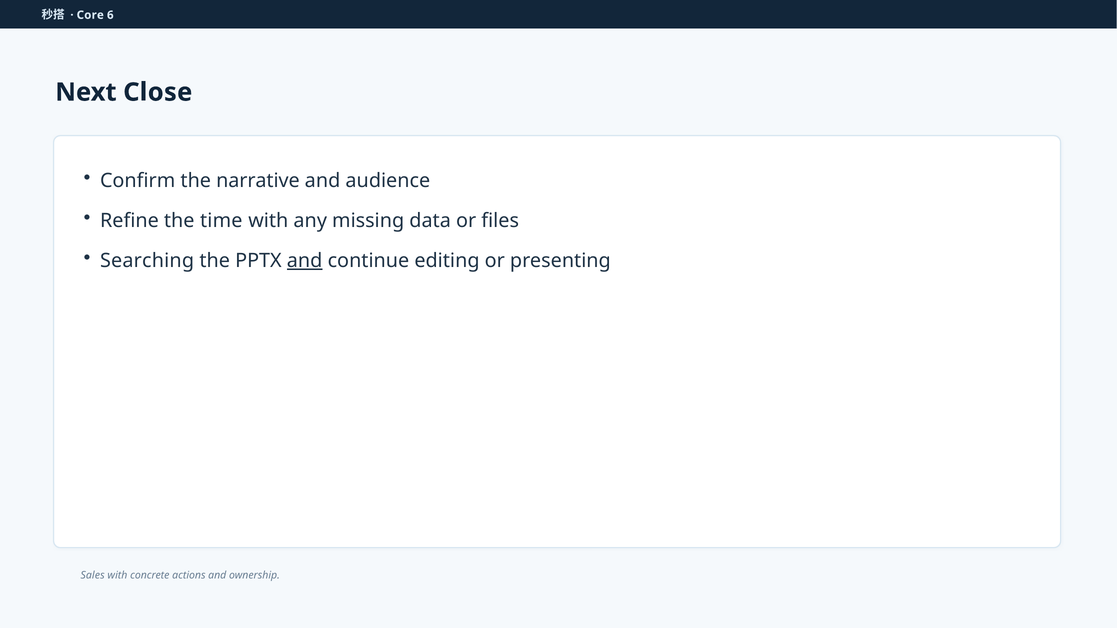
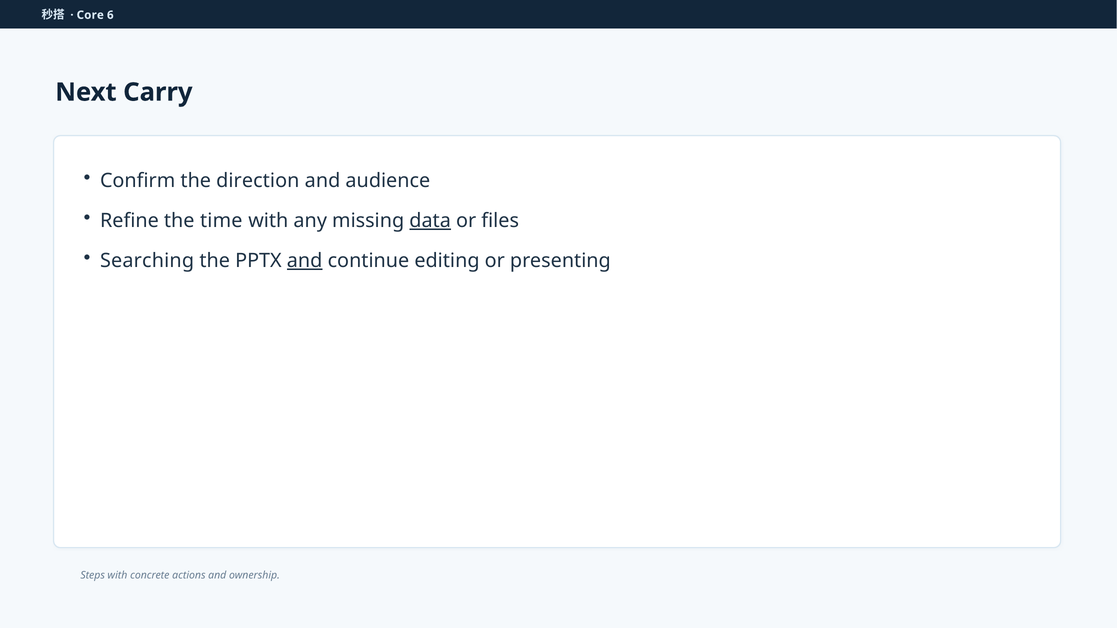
Close: Close -> Carry (158, 92)
narrative: narrative -> direction (258, 181)
data underline: none -> present (430, 221)
Sales: Sales -> Steps (93, 575)
